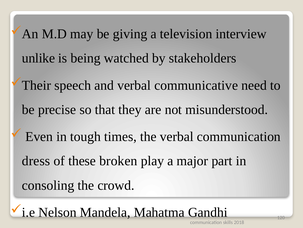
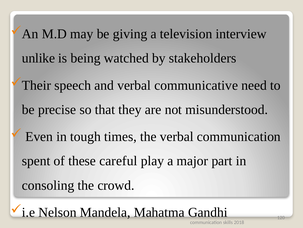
dress: dress -> spent (36, 160)
broken: broken -> careful (118, 160)
